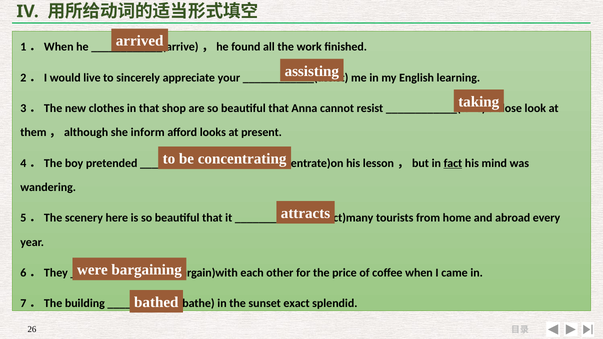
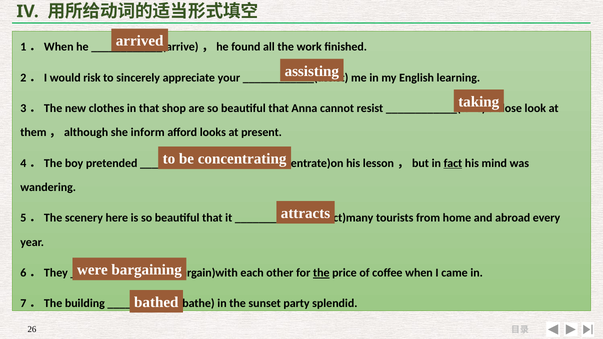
live: live -> risk (92, 78)
the underline: none -> present (321, 273)
exact: exact -> party (297, 304)
